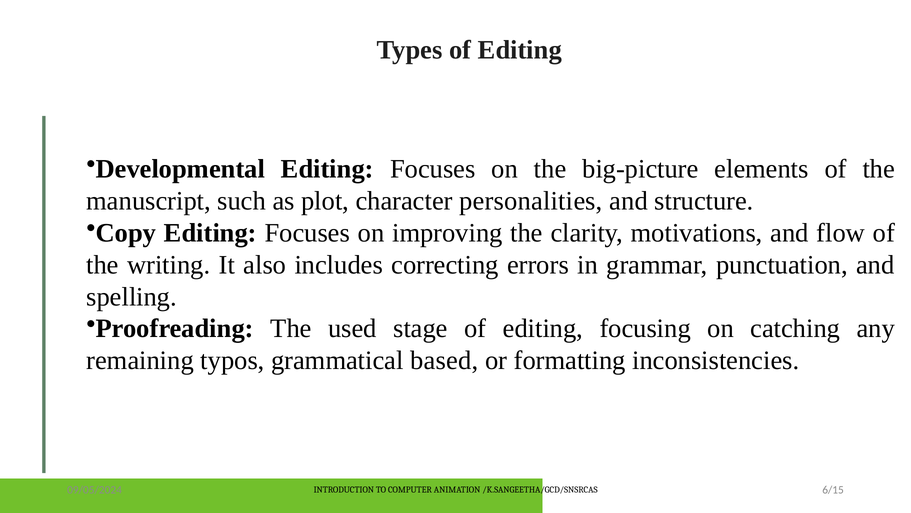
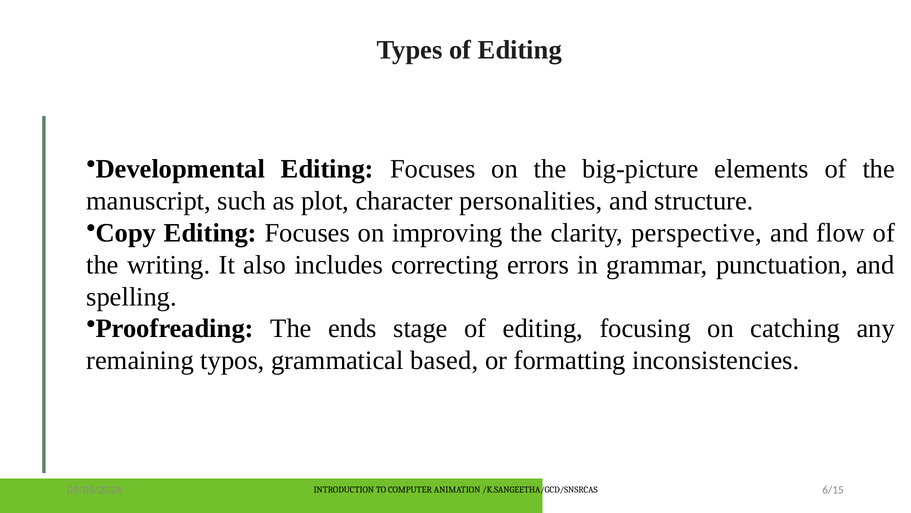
motivations: motivations -> perspective (697, 233)
used: used -> ends (352, 328)
